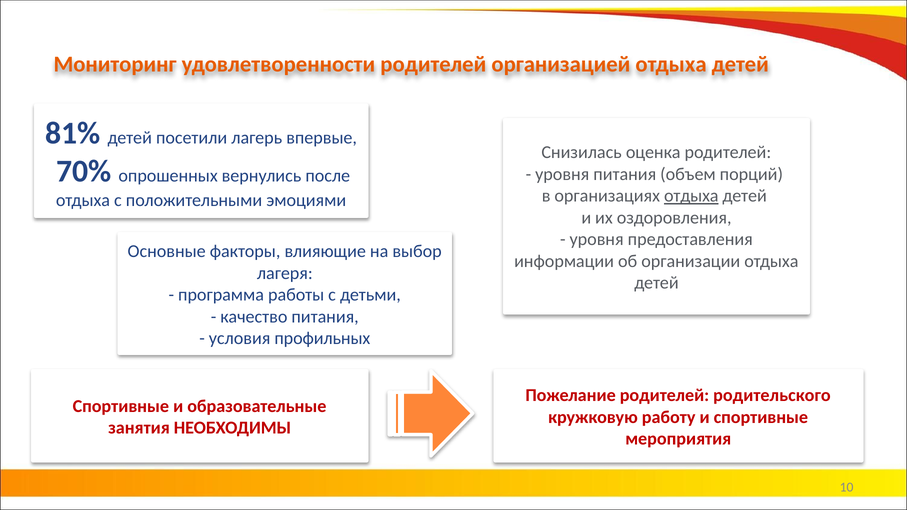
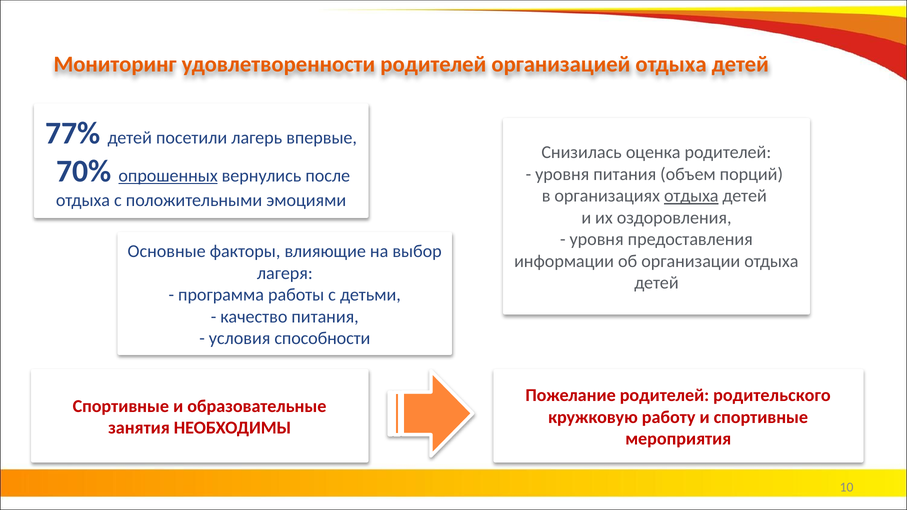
81%: 81% -> 77% (73, 133)
опрошенных underline: none -> present (168, 176)
профильных: профильных -> способности (322, 338)
